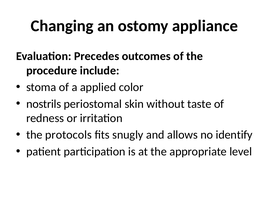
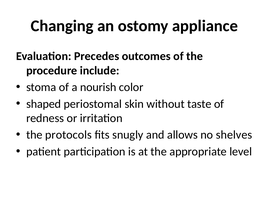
applied: applied -> nourish (98, 88)
nostrils: nostrils -> shaped (44, 104)
identify: identify -> shelves (234, 135)
